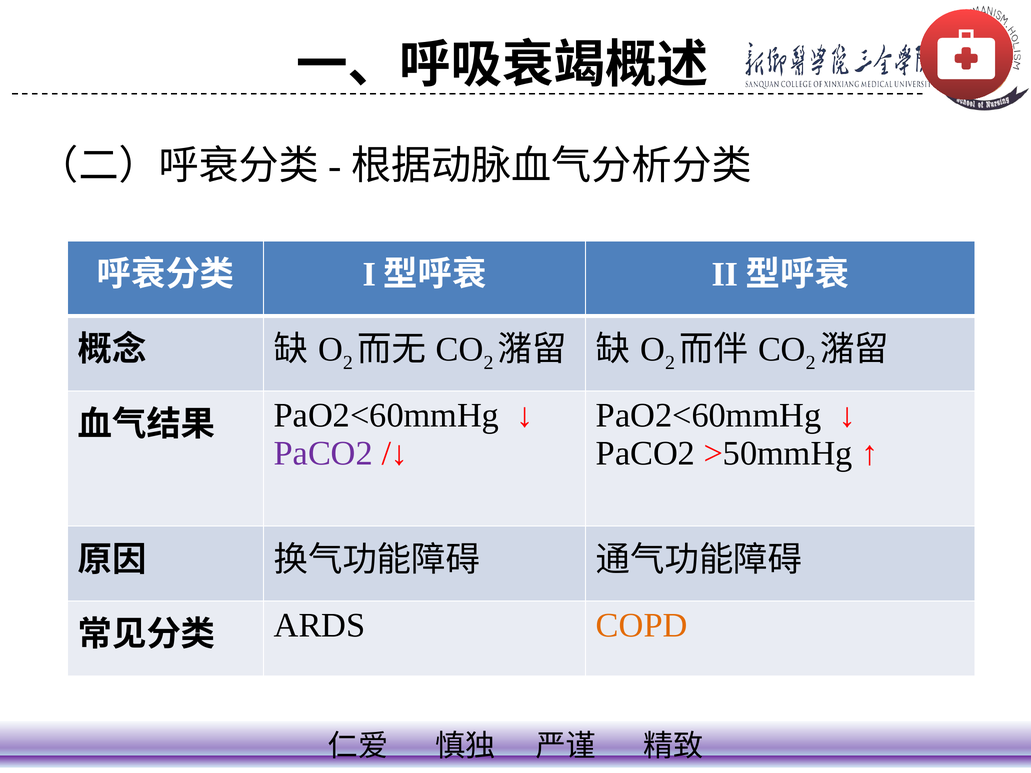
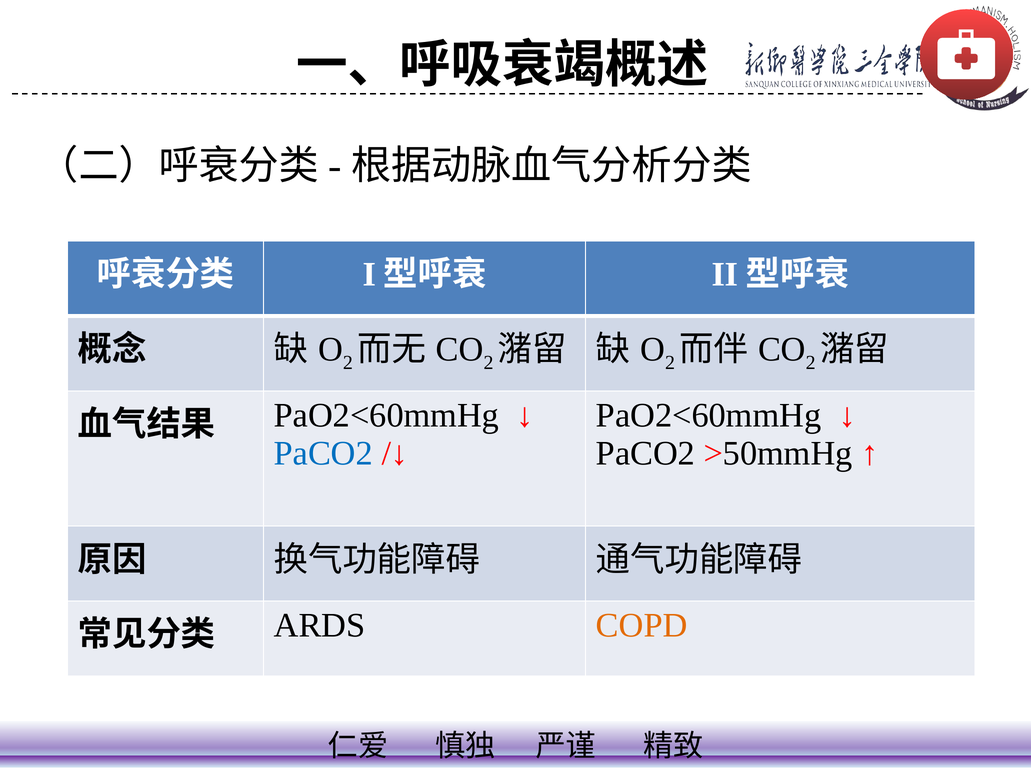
PaCO2 colour: purple -> blue (323, 453)
